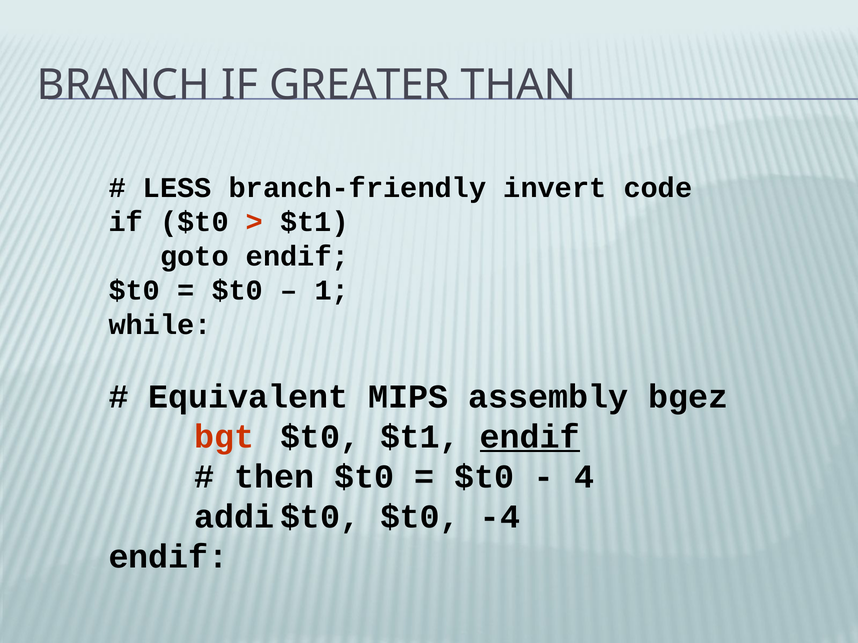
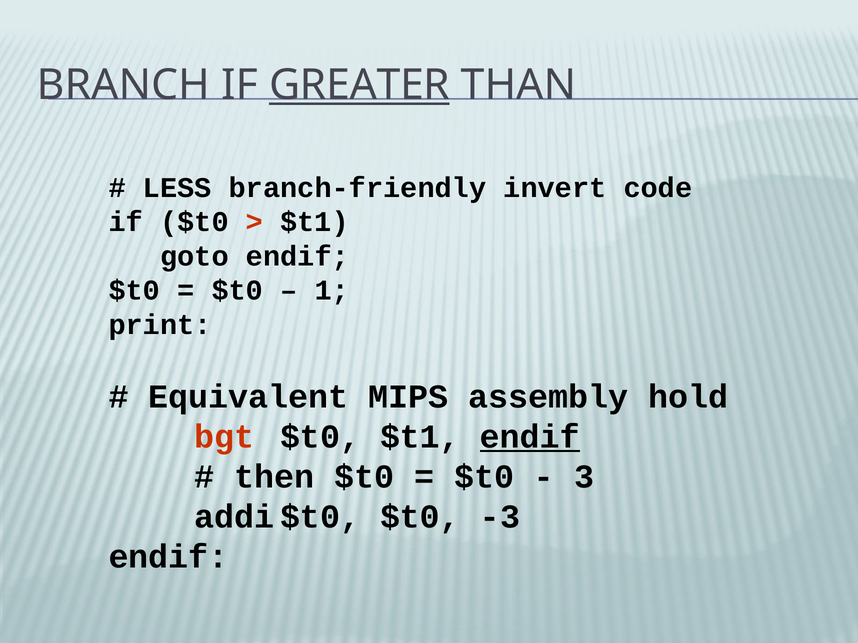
GREATER underline: none -> present (360, 85)
while: while -> print (160, 325)
bgez: bgez -> hold (688, 397)
4: 4 -> 3 (584, 477)
-4: -4 -> -3 (500, 517)
